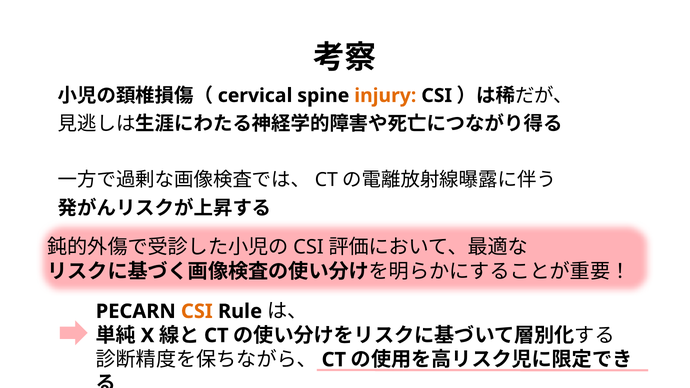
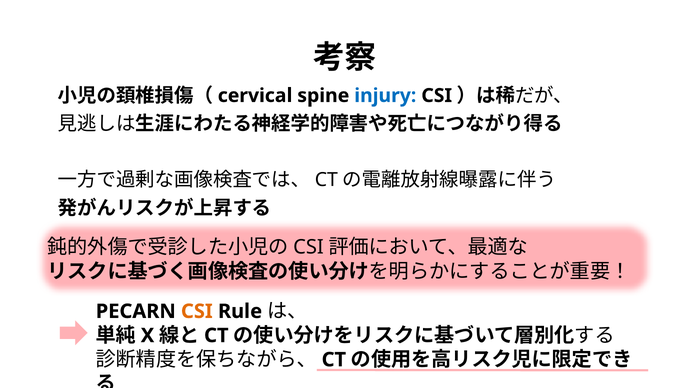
injury colour: orange -> blue (385, 96)
